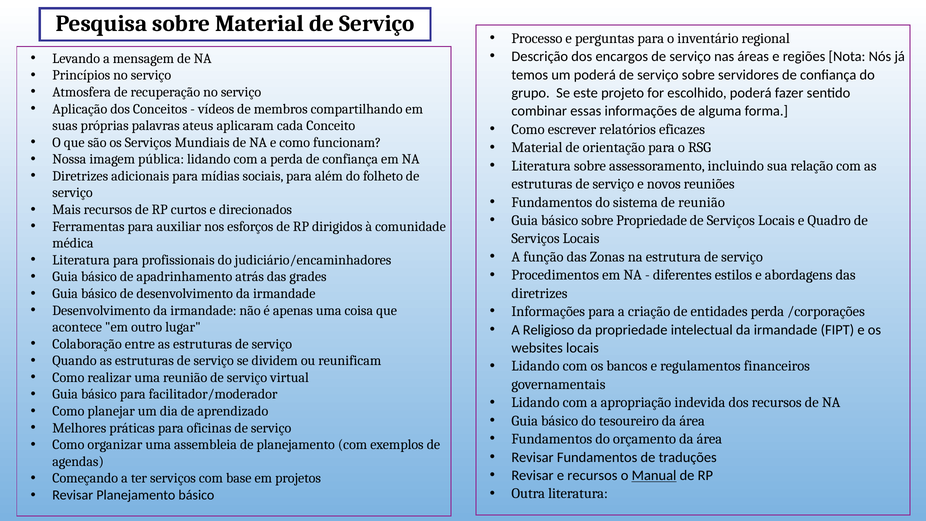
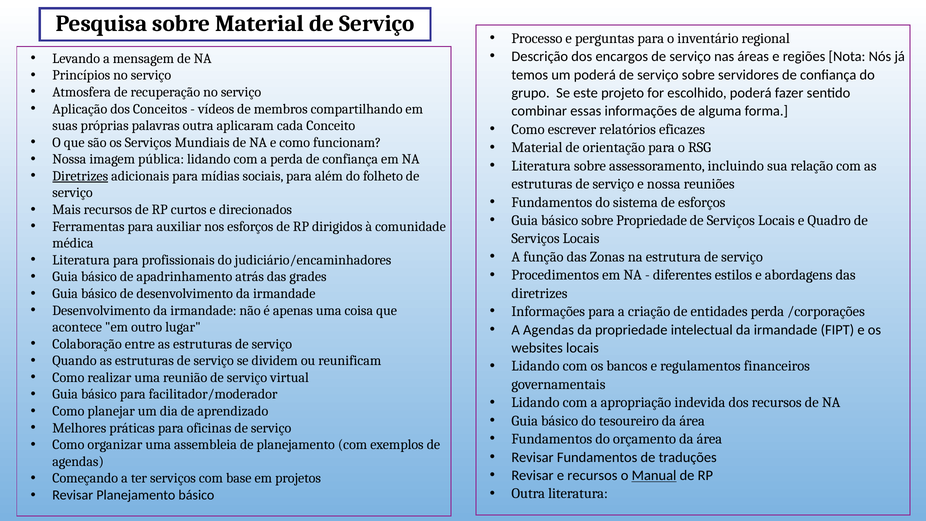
palavras ateus: ateus -> outra (198, 126)
Diretrizes underline: none -> present (80, 176)
e novos: novos -> nossa (664, 184)
de reunião: reunião -> esforços (702, 202)
A Religioso: Religioso -> Agendas (548, 330)
